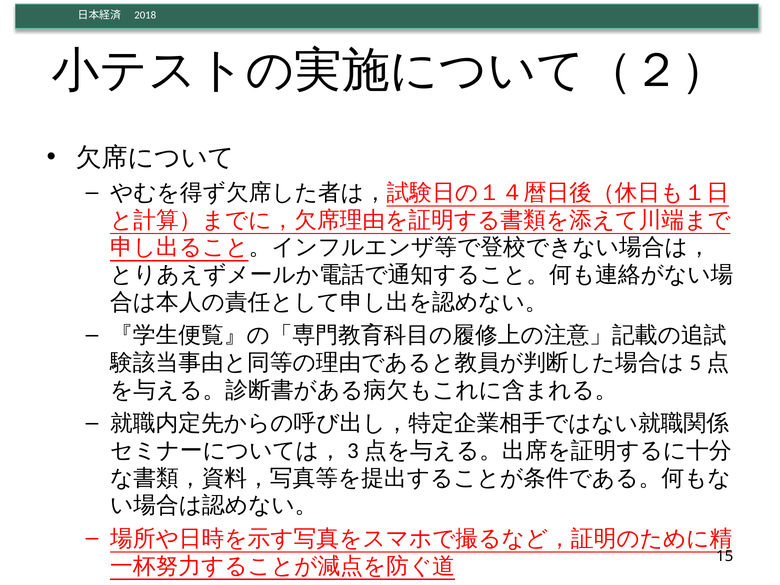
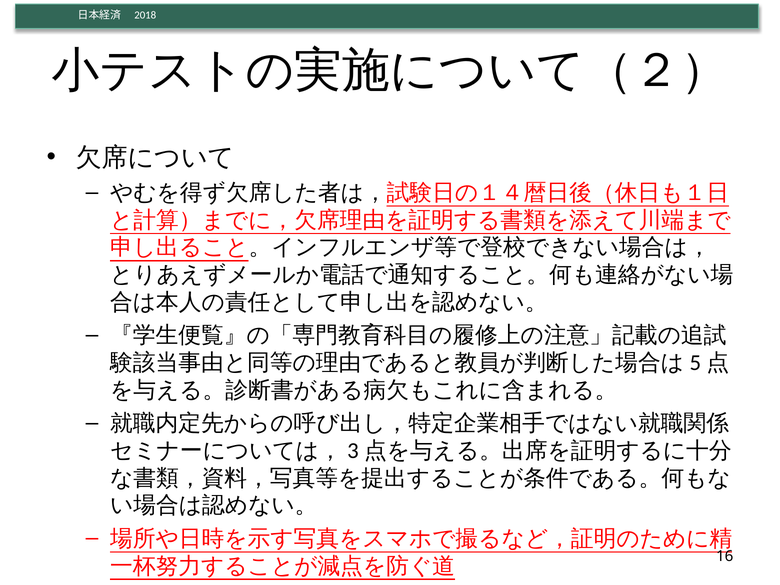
15: 15 -> 16 (725, 556)
